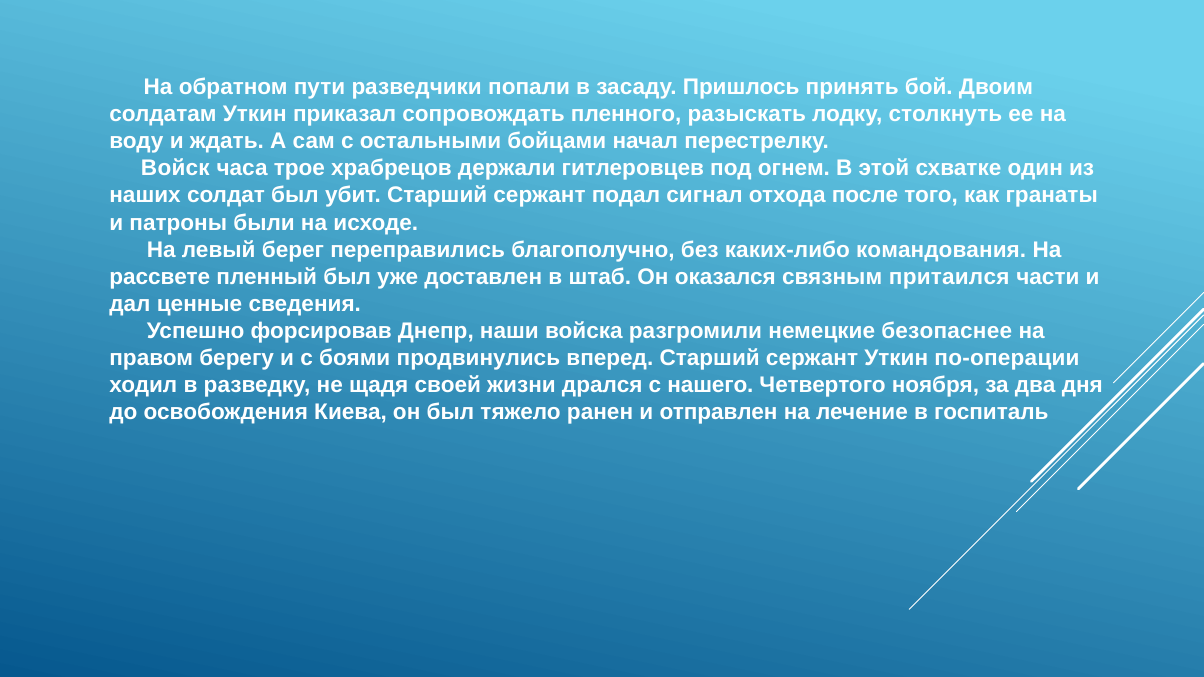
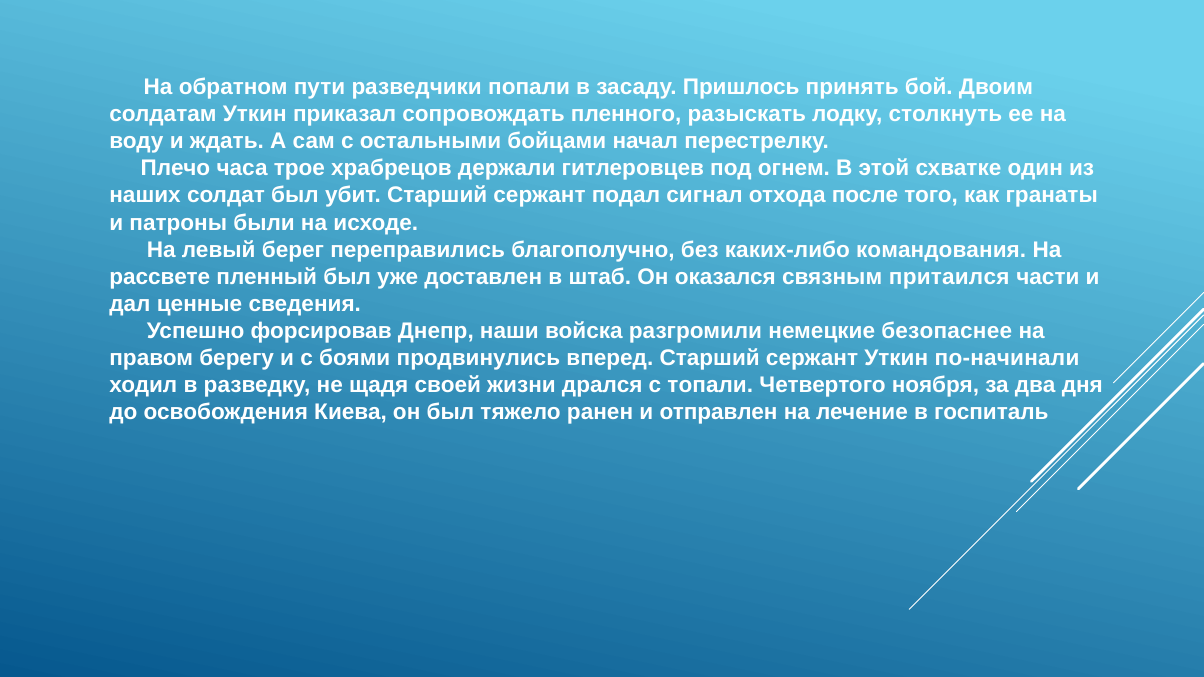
Войск: Войск -> Плечо (175, 169)
по-операции: по-операции -> по-начинали (1007, 358)
нашего: нашего -> топали (710, 385)
